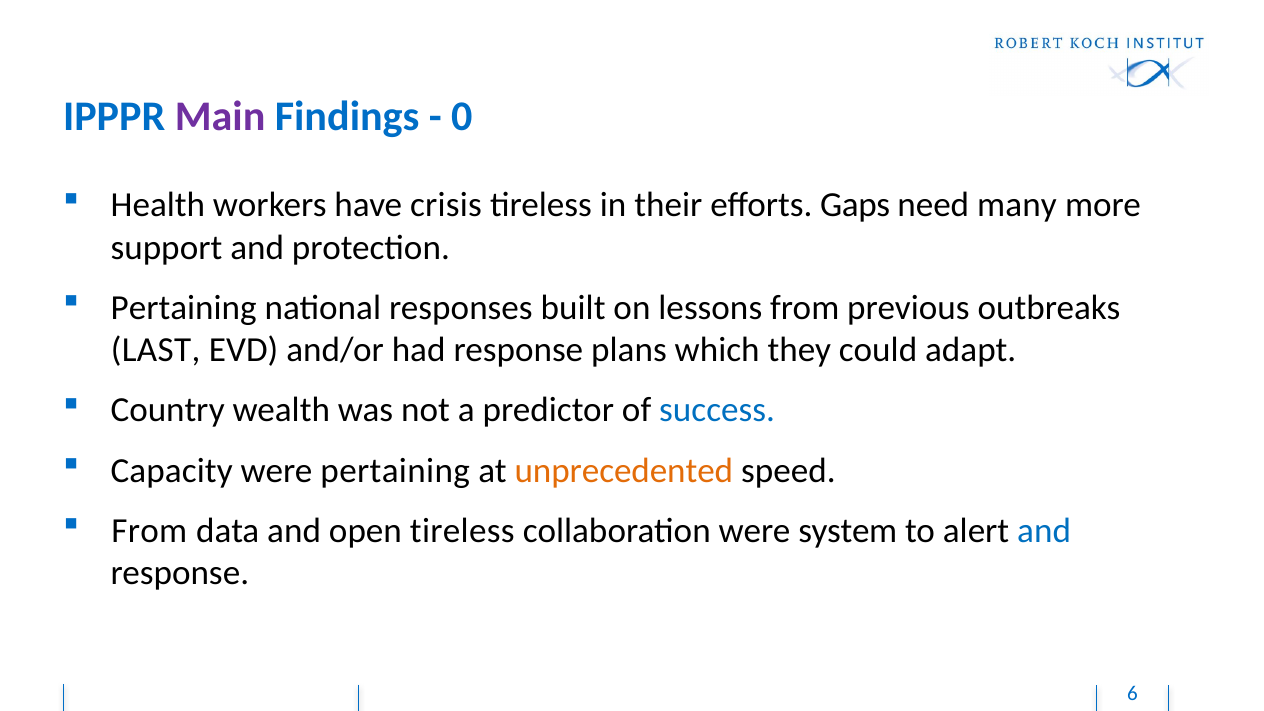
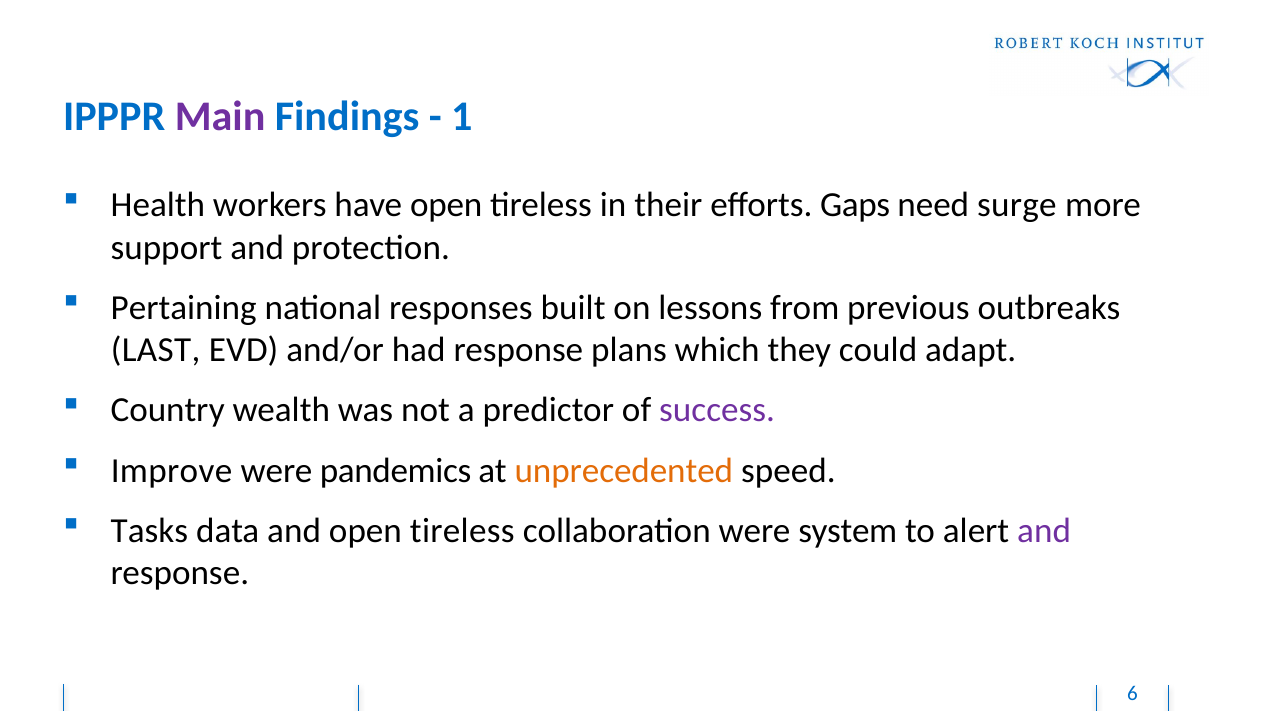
0: 0 -> 1 (462, 117)
have crisis: crisis -> open (446, 205)
many: many -> surge (1017, 205)
success colour: blue -> purple (717, 410)
Capacity: Capacity -> Improve (172, 471)
were pertaining: pertaining -> pandemics (396, 471)
From: From -> Tasks (149, 531)
and colour: blue -> purple (1044, 531)
